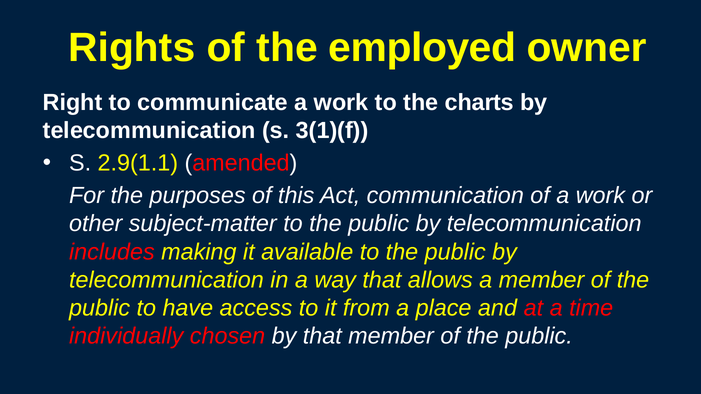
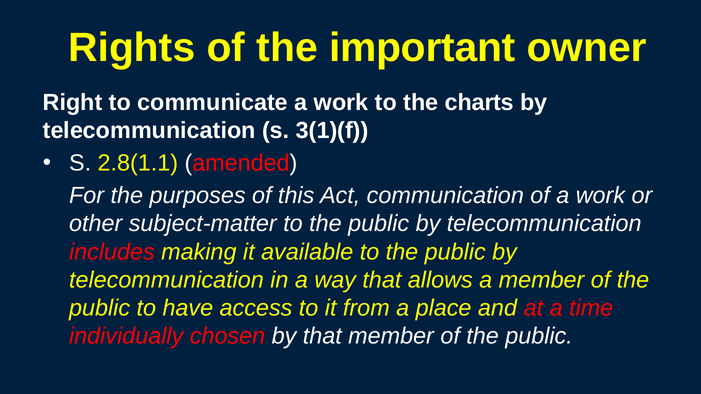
employed: employed -> important (422, 48)
2.9(1.1: 2.9(1.1 -> 2.8(1.1 (138, 163)
